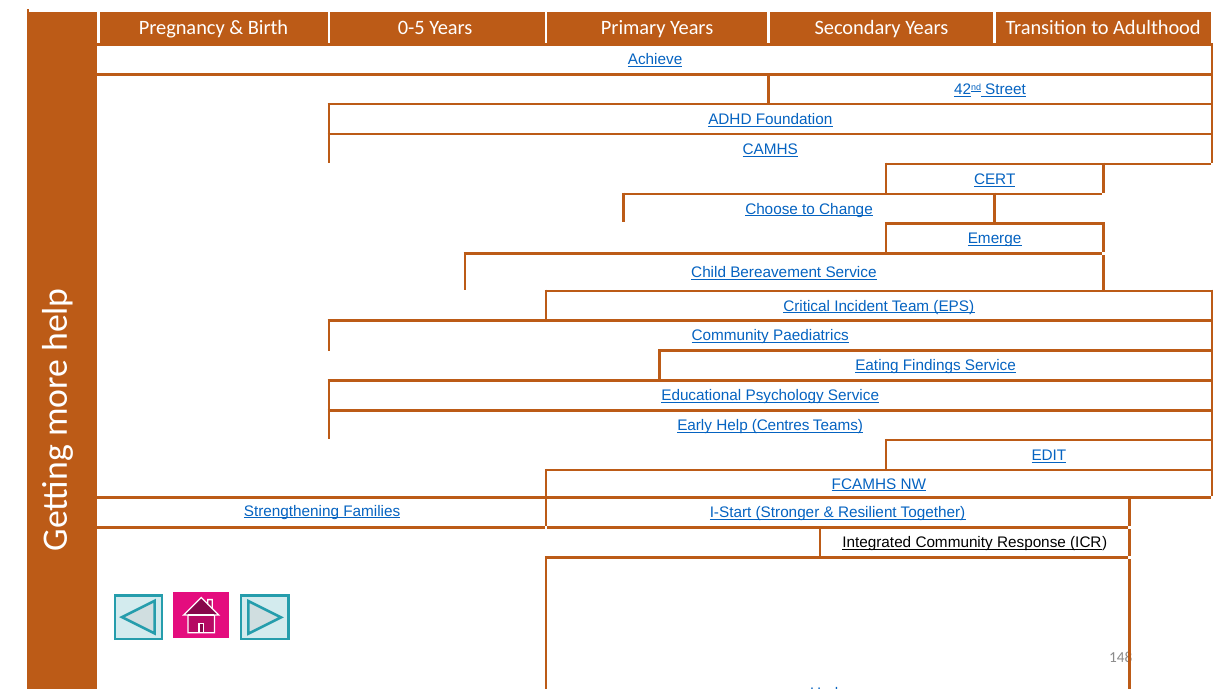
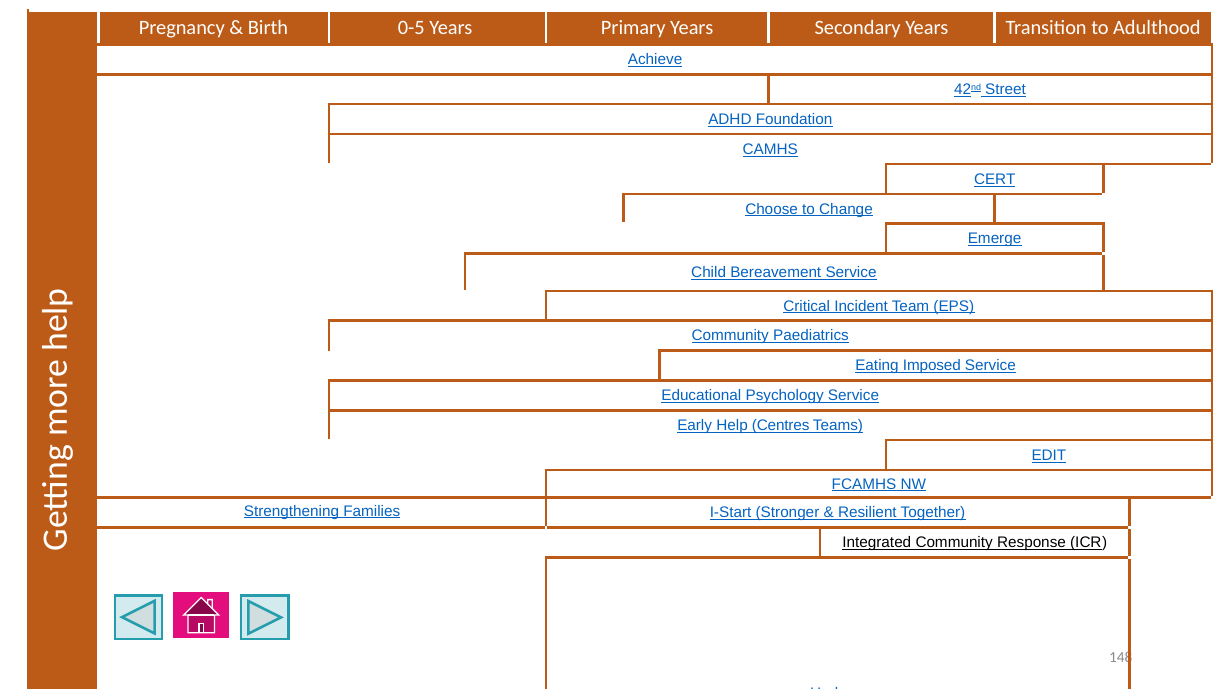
Findings: Findings -> Imposed (932, 366)
